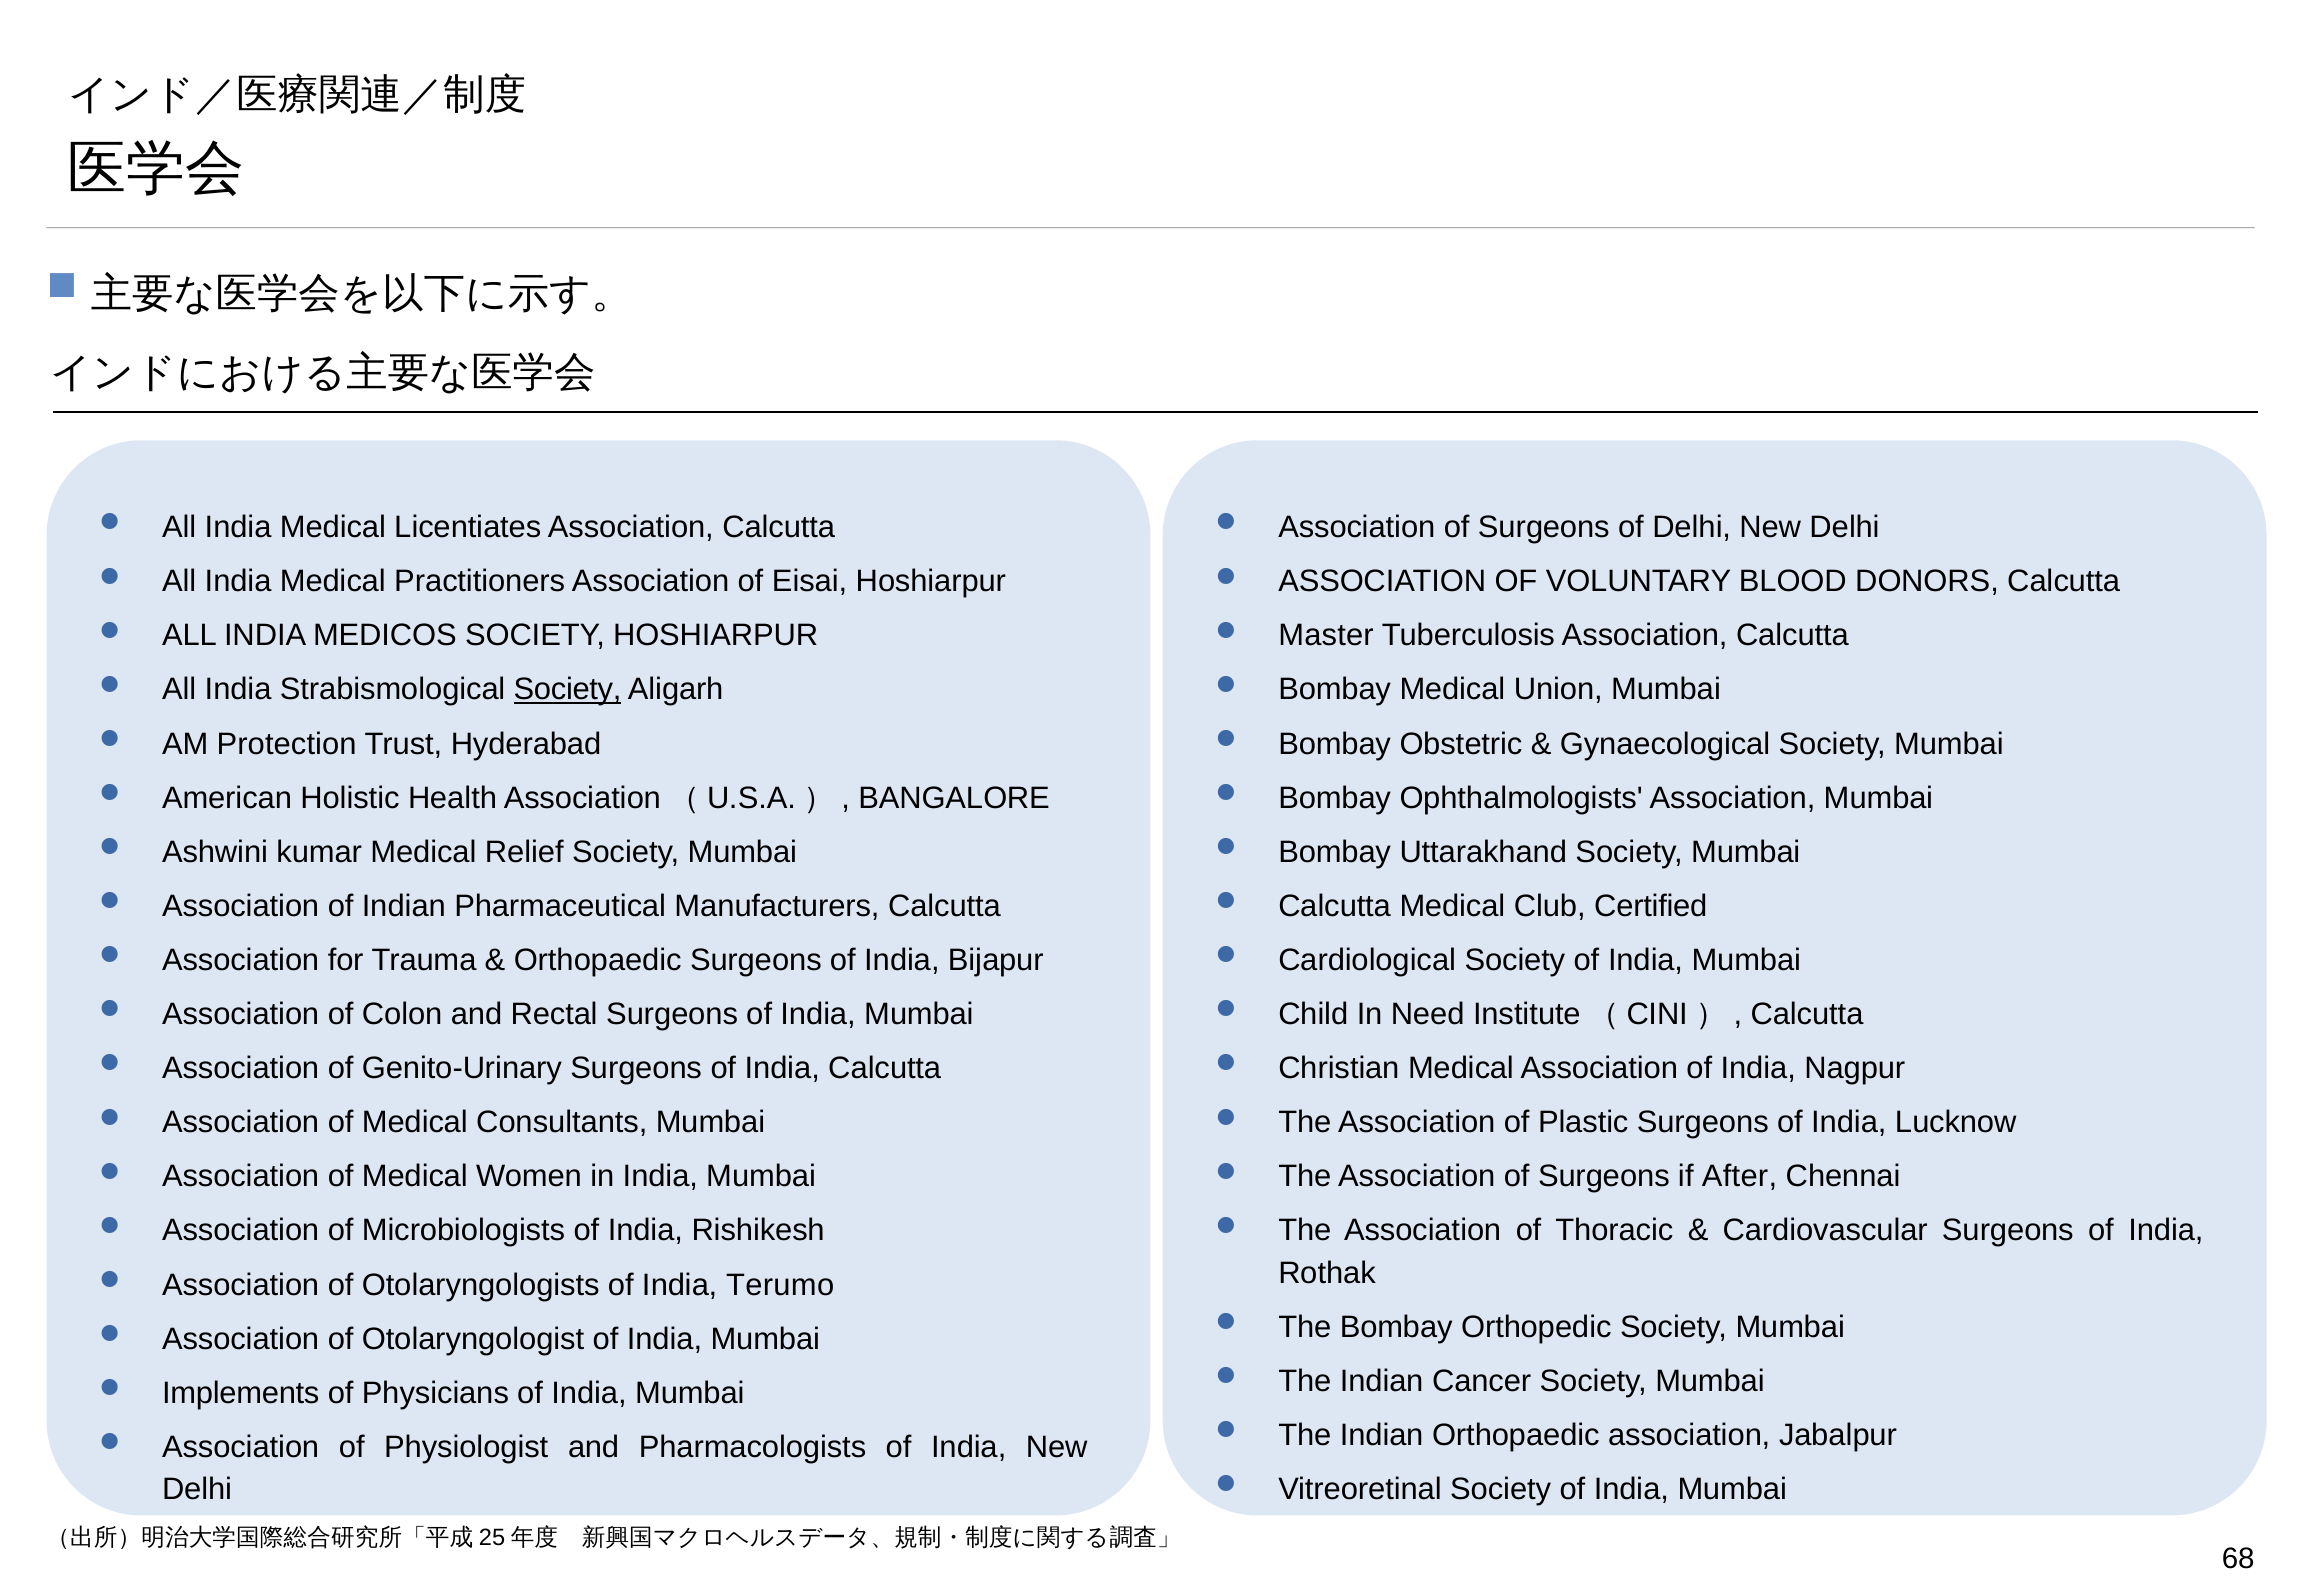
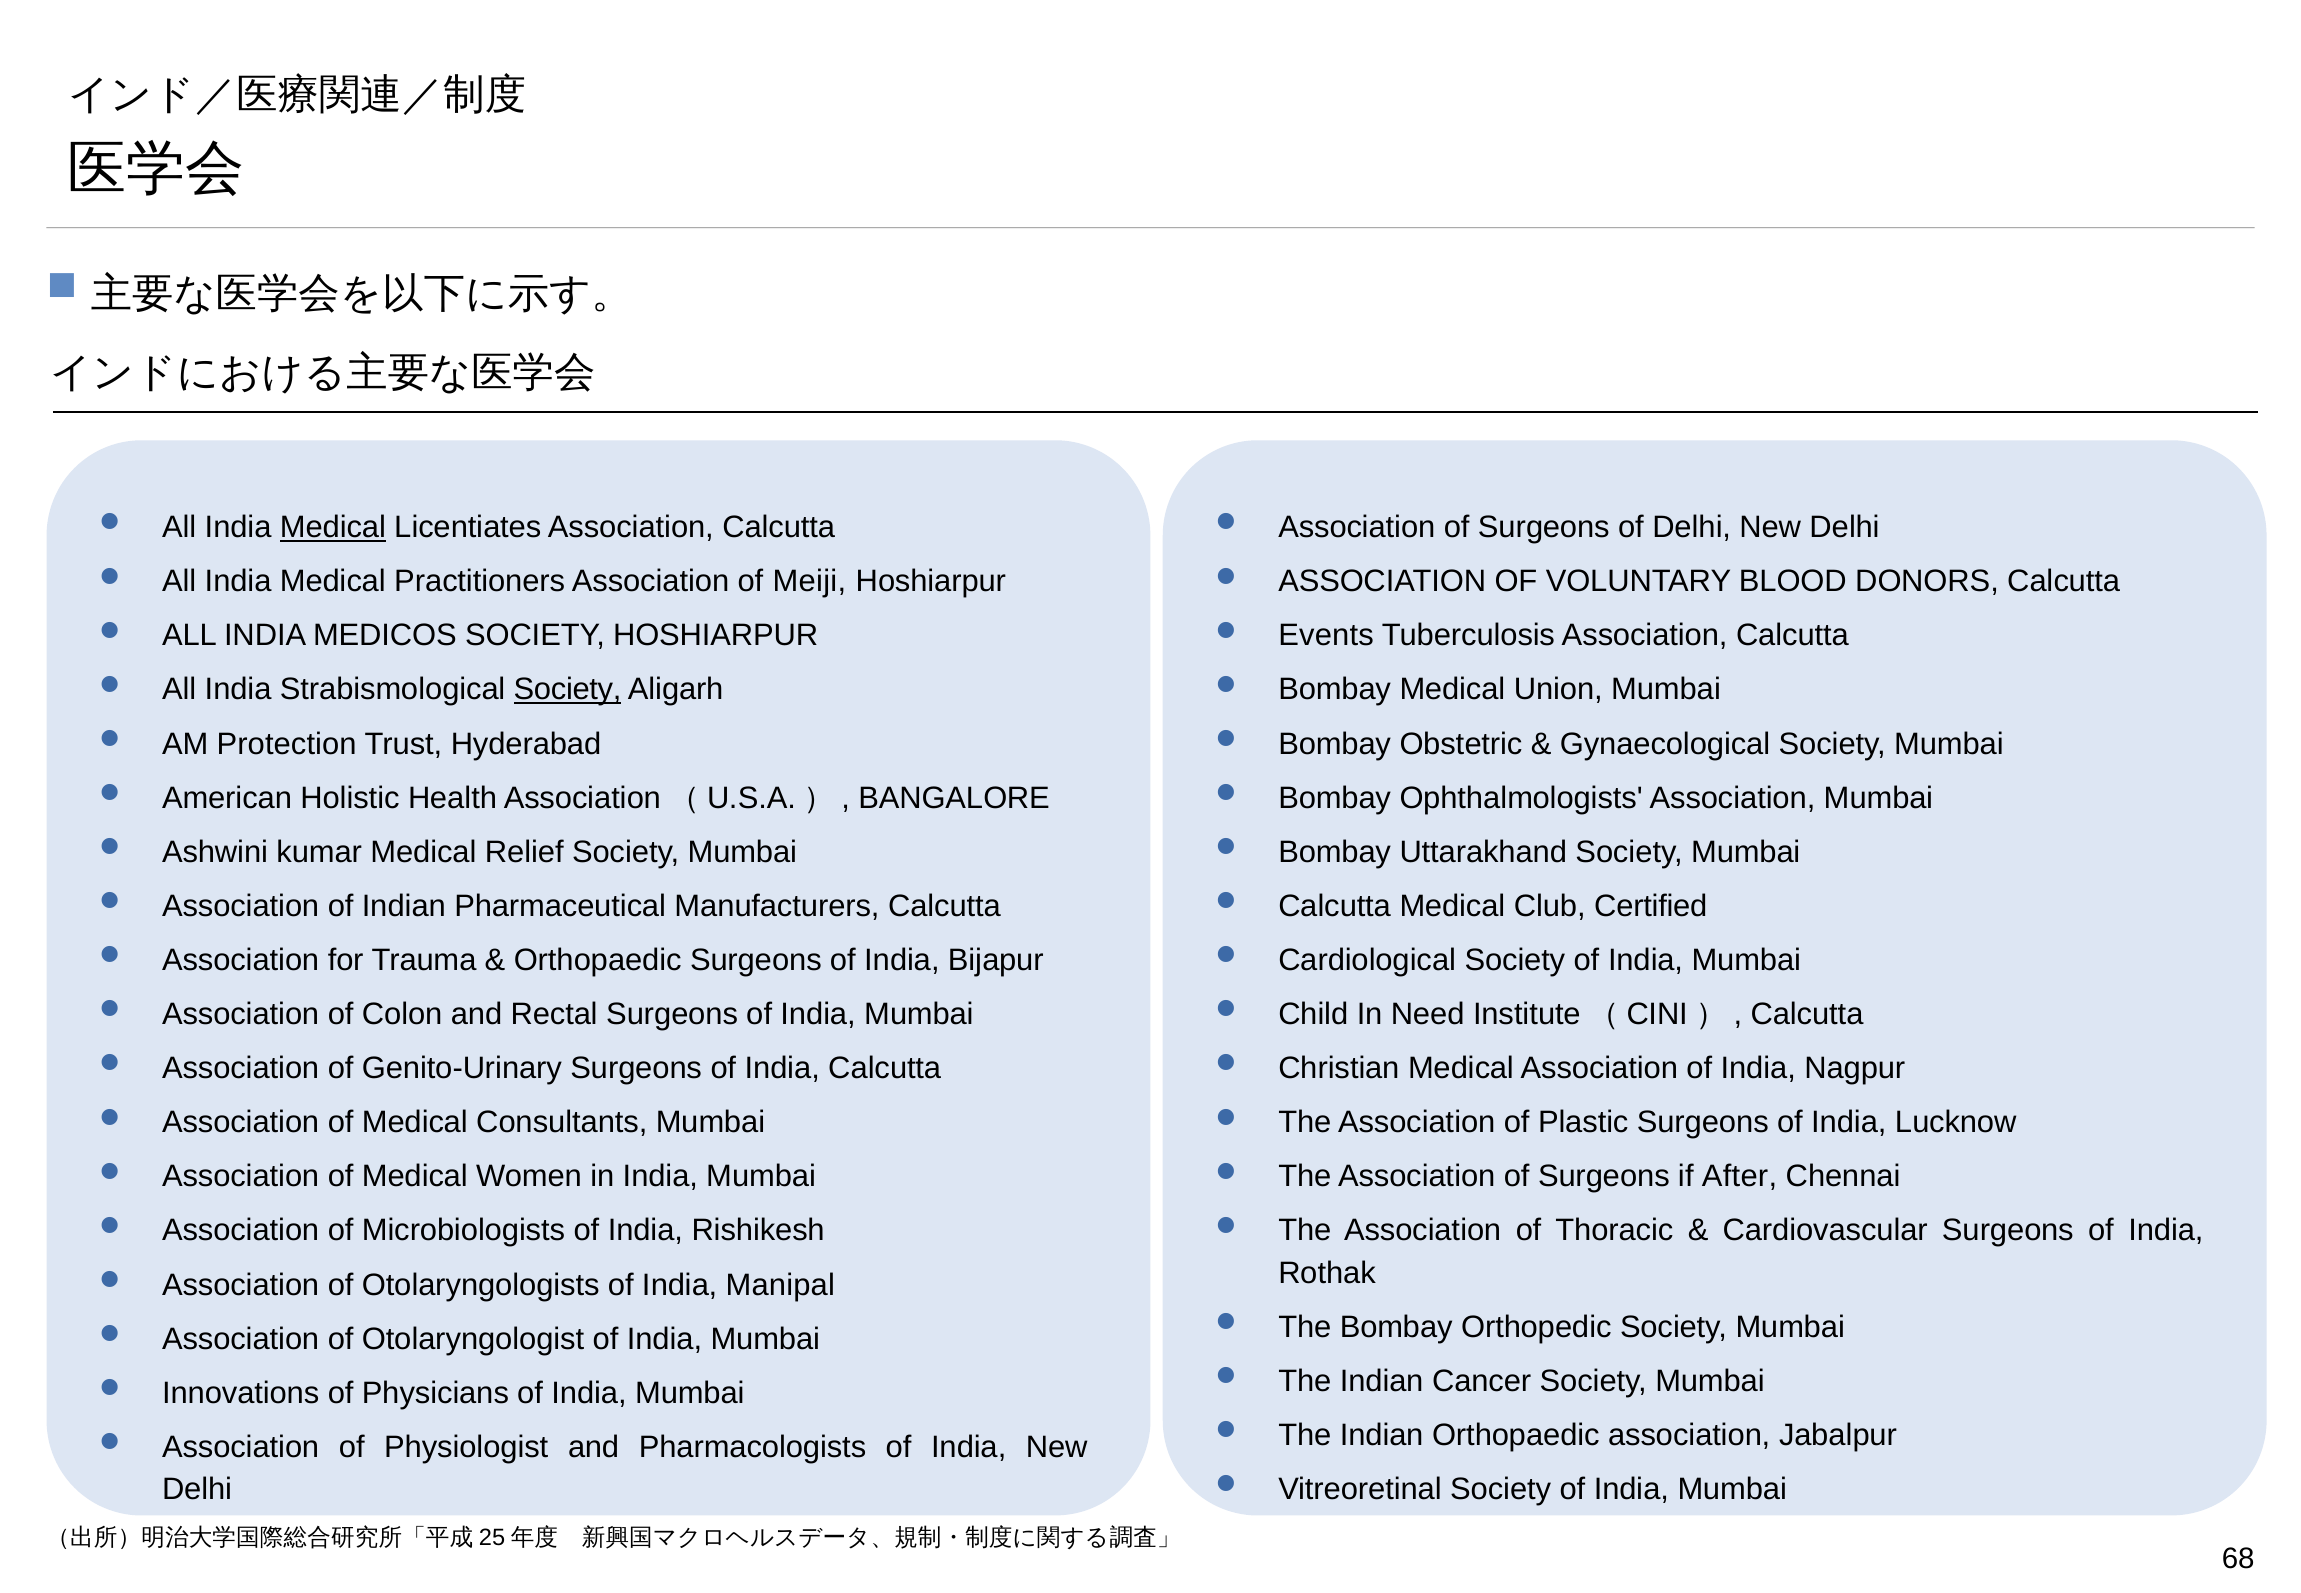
Medical underline: none -> present (333, 527)
Eisai: Eisai -> Meiji (809, 581)
Master: Master -> Events (1326, 636)
Terumo: Terumo -> Manipal (780, 1285)
Implements: Implements -> Innovations (241, 1393)
